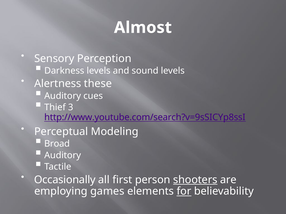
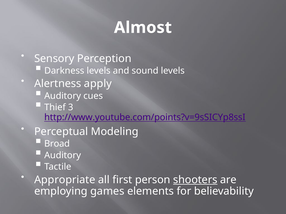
these: these -> apply (98, 84)
http://www.youtube.com/search?v=9sSICYp8ssI: http://www.youtube.com/search?v=9sSICYp8ssI -> http://www.youtube.com/points?v=9sSICYp8ssI (145, 118)
Occasionally: Occasionally -> Appropriate (65, 180)
for underline: present -> none (184, 192)
